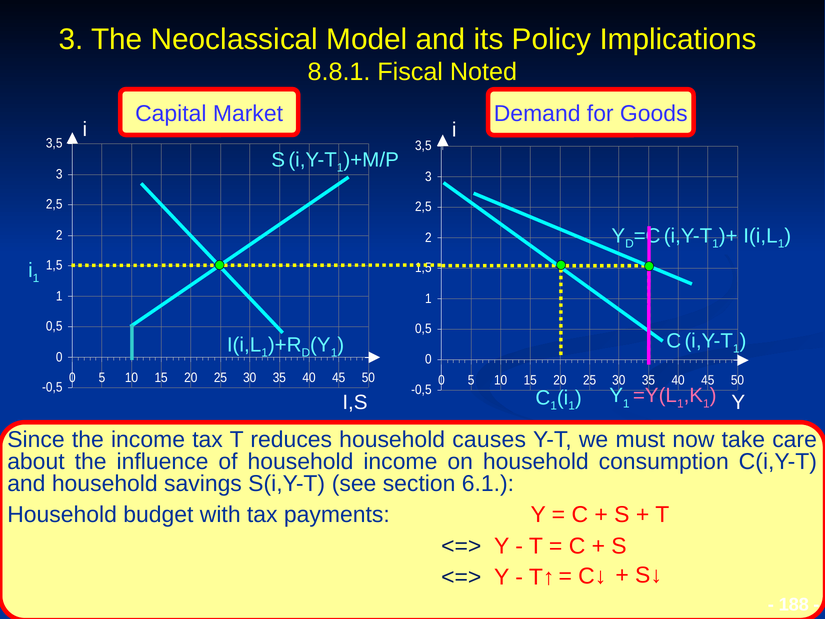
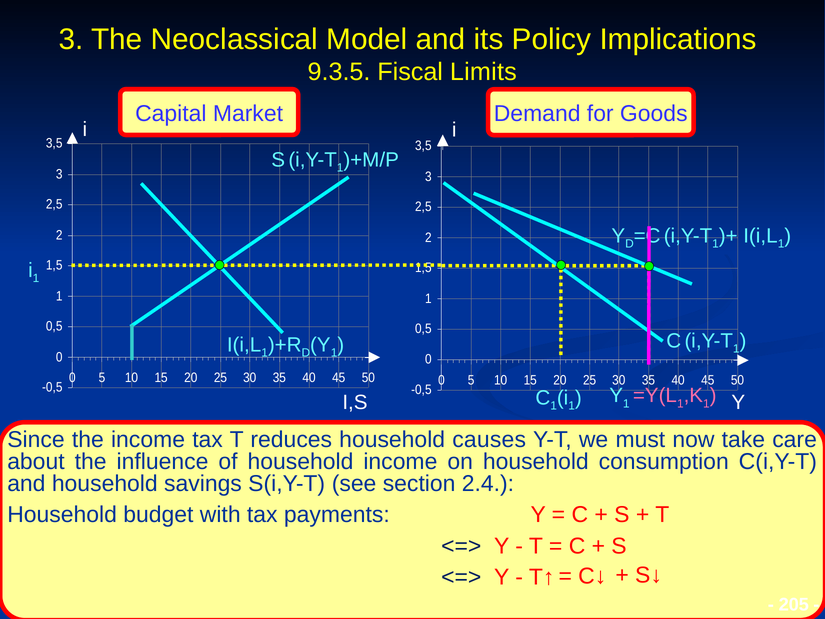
8.8.1: 8.8.1 -> 9.3.5 (339, 72)
Noted: Noted -> Limits (483, 72)
6.1: 6.1 -> 2.4 (488, 483)
188: 188 -> 205 (794, 605)
